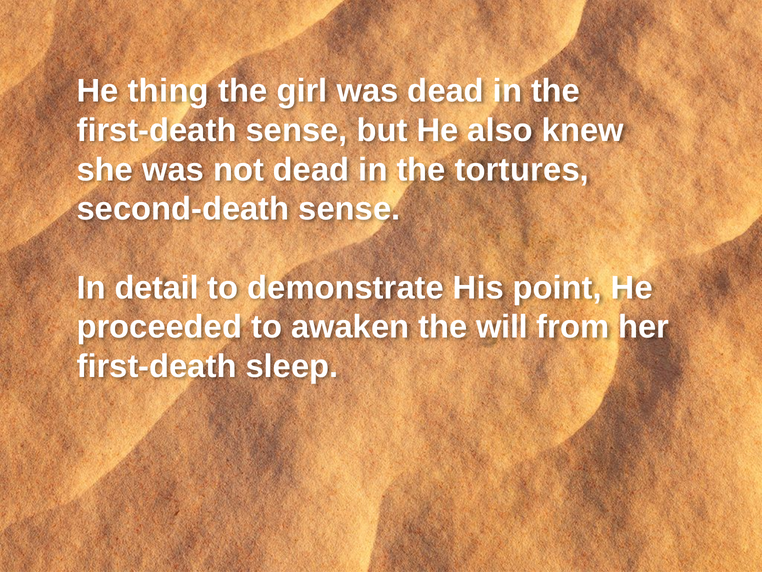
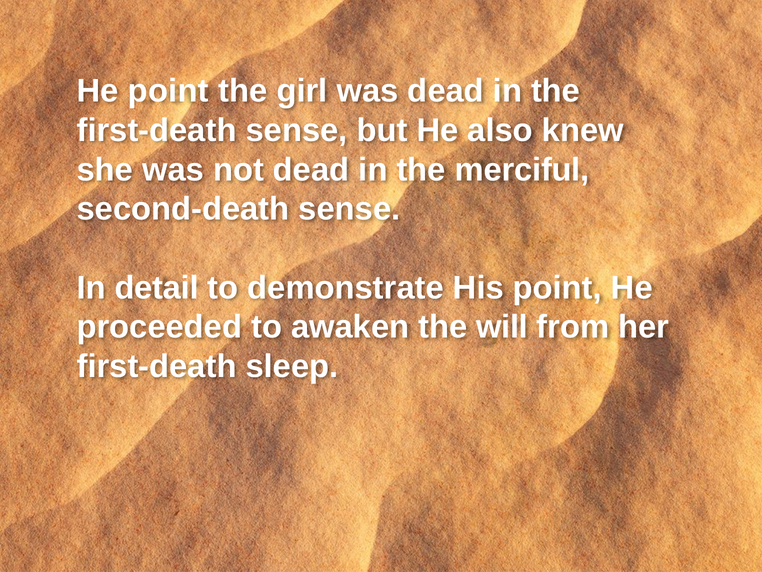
He thing: thing -> point (168, 91)
tortures: tortures -> merciful (522, 170)
